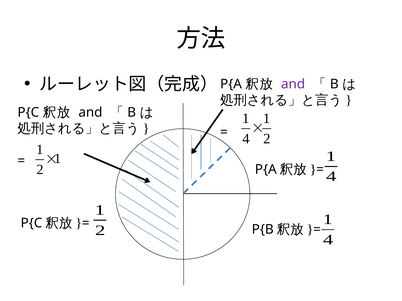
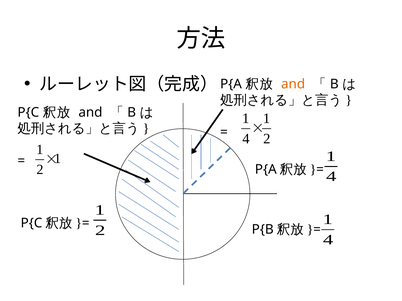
and colour: purple -> orange (293, 84)
